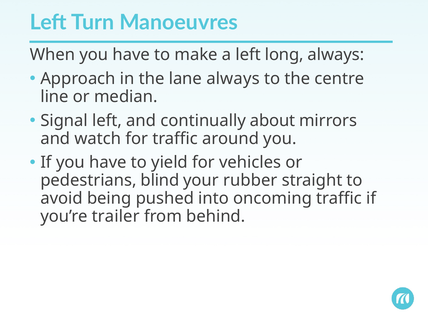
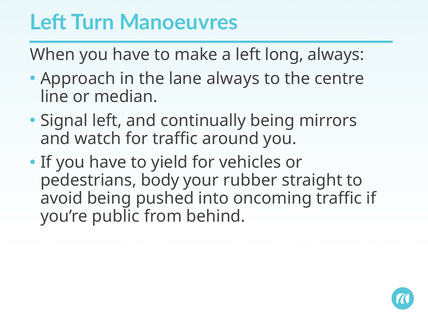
continually about: about -> being (272, 121)
blind: blind -> body (160, 180)
trailer: trailer -> public (116, 216)
